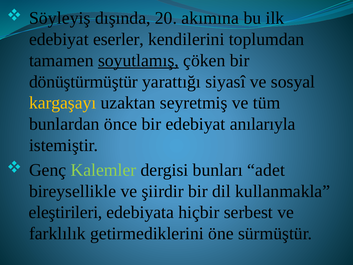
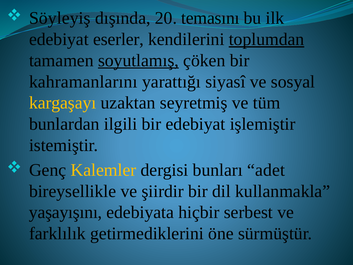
akımına: akımına -> temasını (210, 18)
toplumdan underline: none -> present (267, 39)
dönüştürmüştür: dönüştürmüştür -> kahramanlarını (83, 82)
önce: önce -> ilgili (121, 124)
anılarıyla: anılarıyla -> işlemiştir (263, 124)
Kalemler colour: light green -> yellow (103, 170)
eleştirileri: eleştirileri -> yaşayışını (66, 212)
